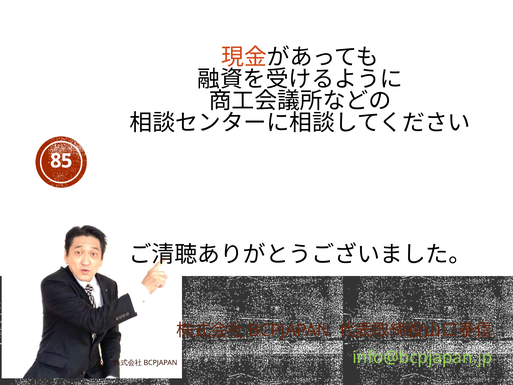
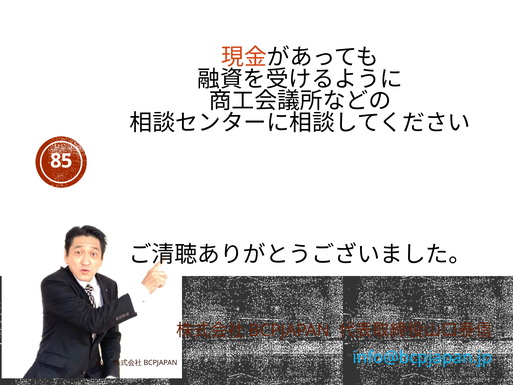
info@bcpjapan.jp colour: light green -> light blue (422, 357)
